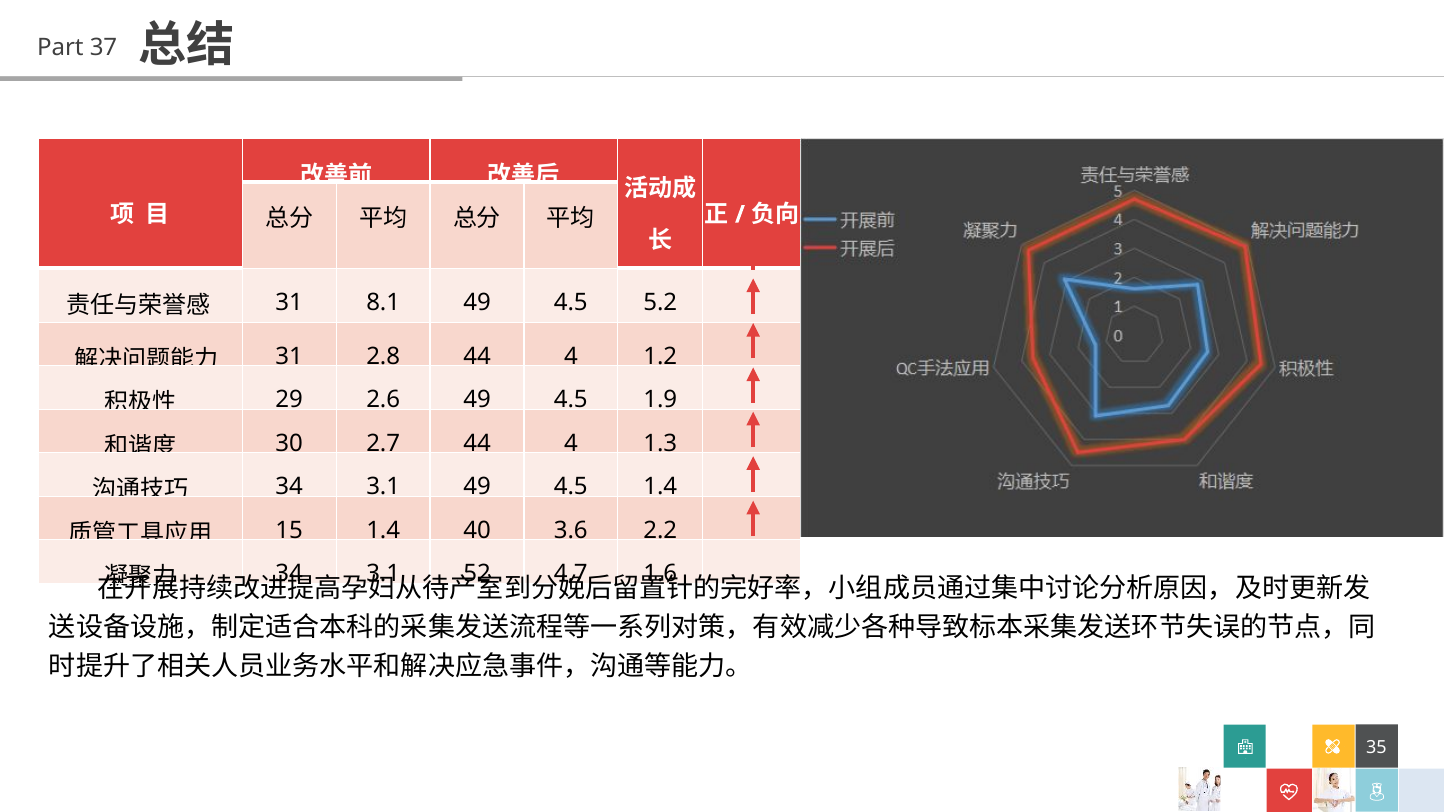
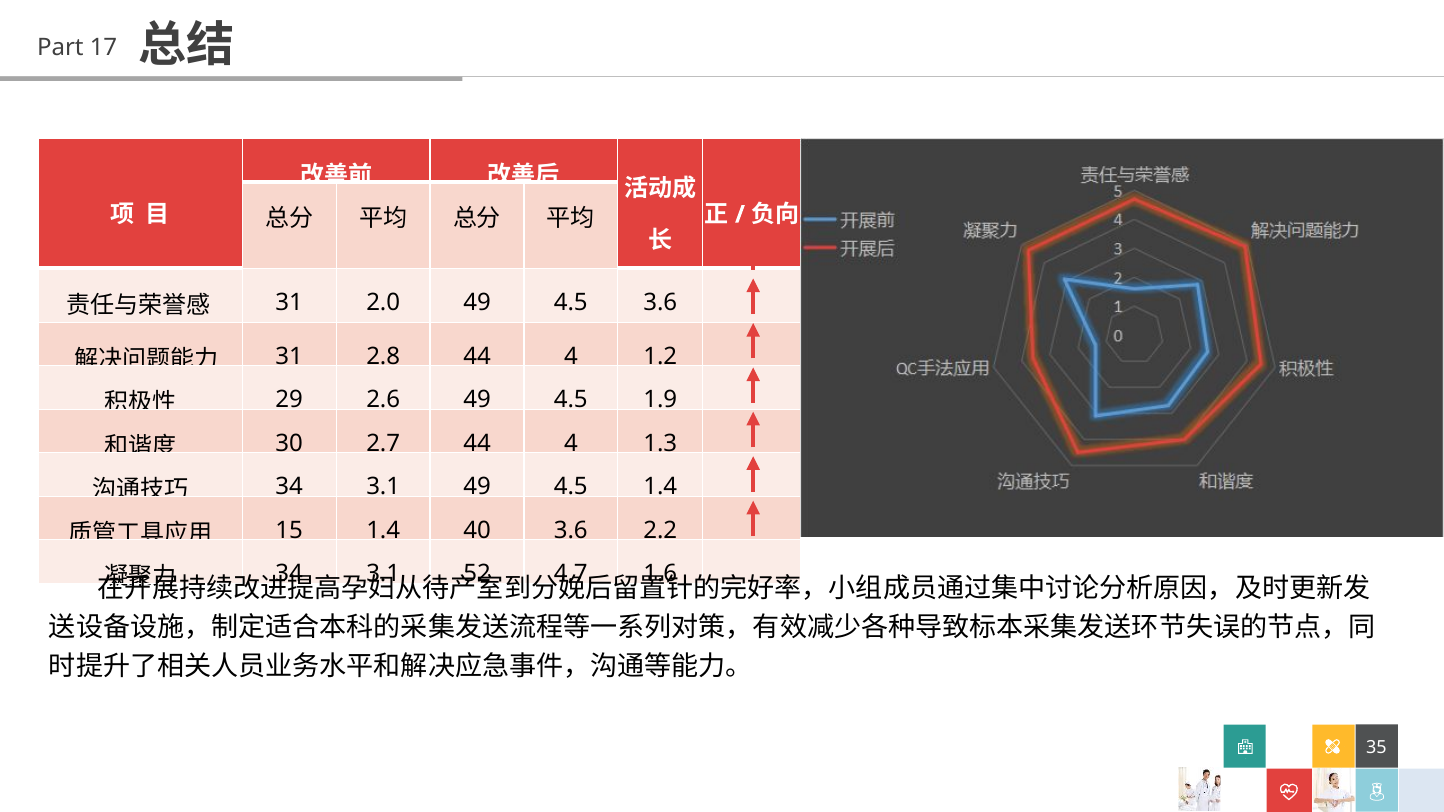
37: 37 -> 17 (103, 48)
8.1: 8.1 -> 2.0 (383, 303)
4.5 5.2: 5.2 -> 3.6 (660, 303)
